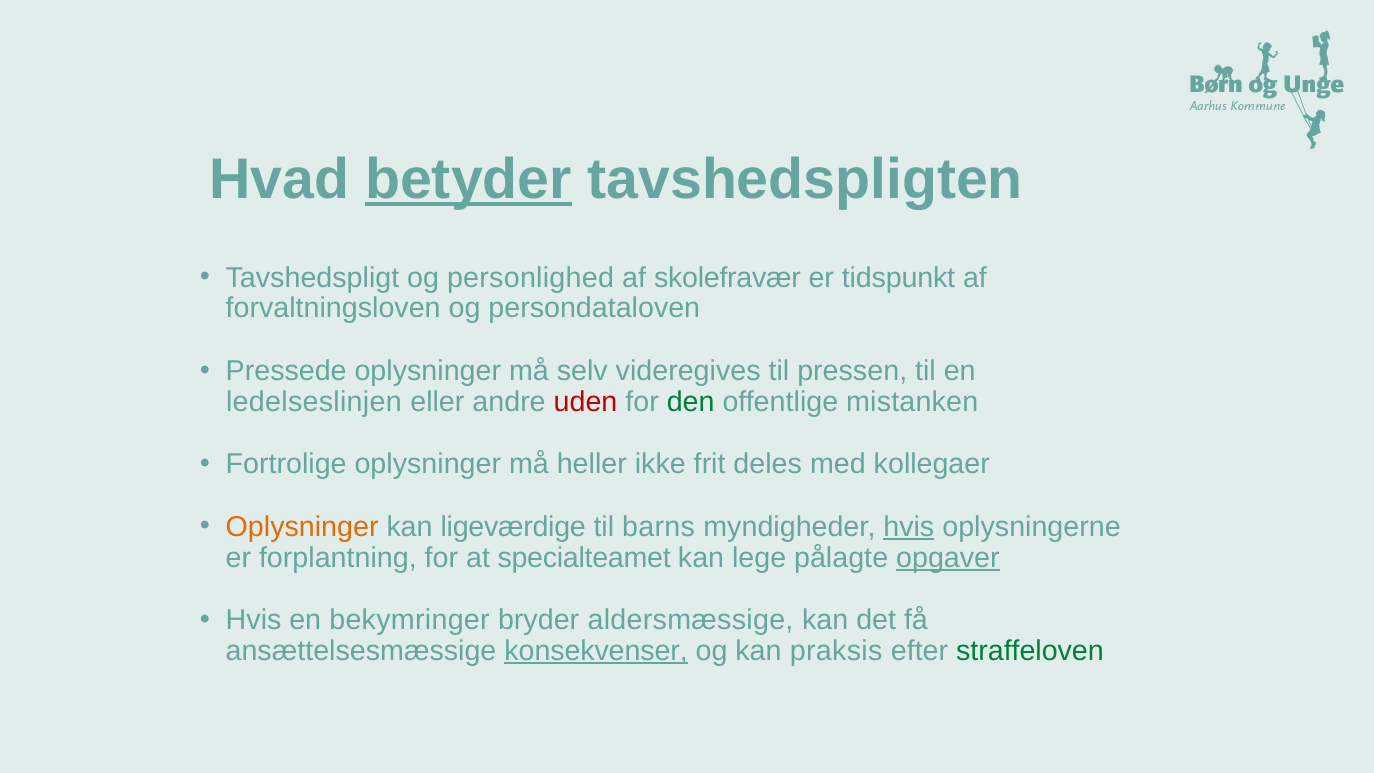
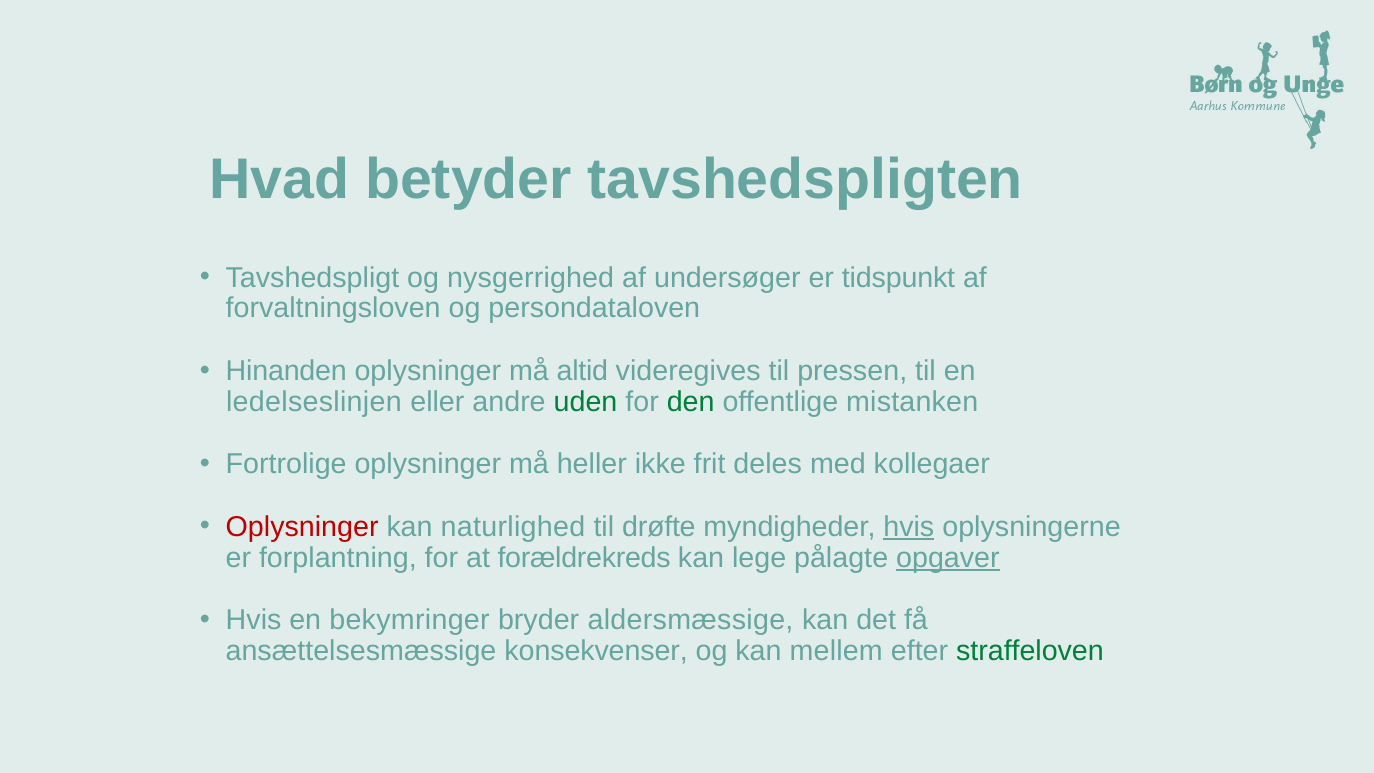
betyder underline: present -> none (469, 180)
personlighed: personlighed -> nysgerrighed (531, 278)
skolefravær: skolefravær -> undersøger (727, 278)
Pressede: Pressede -> Hinanden (286, 371)
selv: selv -> altid (582, 371)
uden colour: red -> green (586, 402)
Oplysninger colour: orange -> red (302, 527)
ligeværdige: ligeværdige -> naturlighed (513, 527)
barns: barns -> drøfte (659, 527)
specialteamet: specialteamet -> forældrekreds (584, 557)
konsekvenser underline: present -> none (596, 651)
praksis: praksis -> mellem (836, 651)
